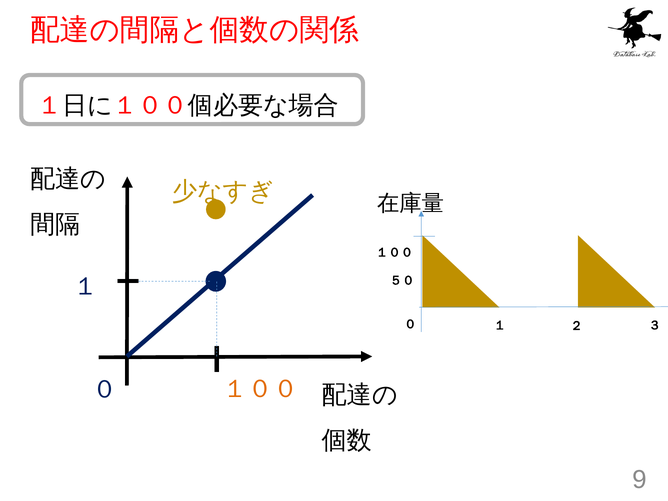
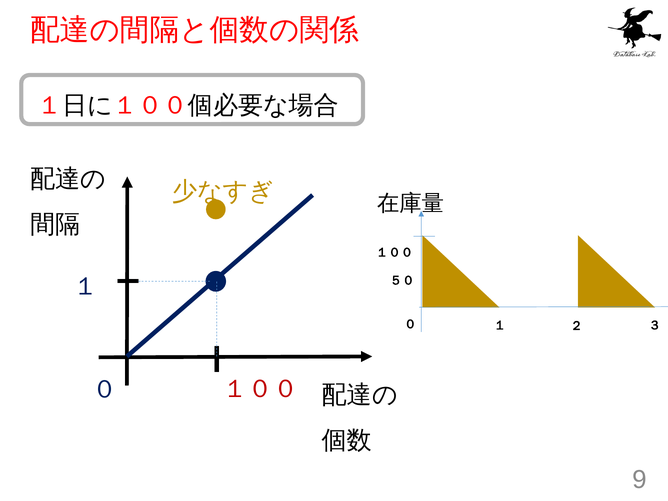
１００ colour: orange -> red (261, 389)
